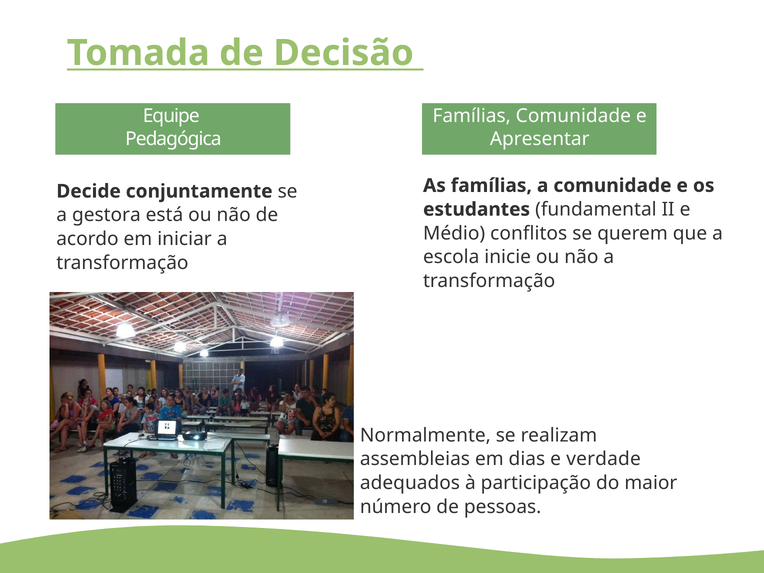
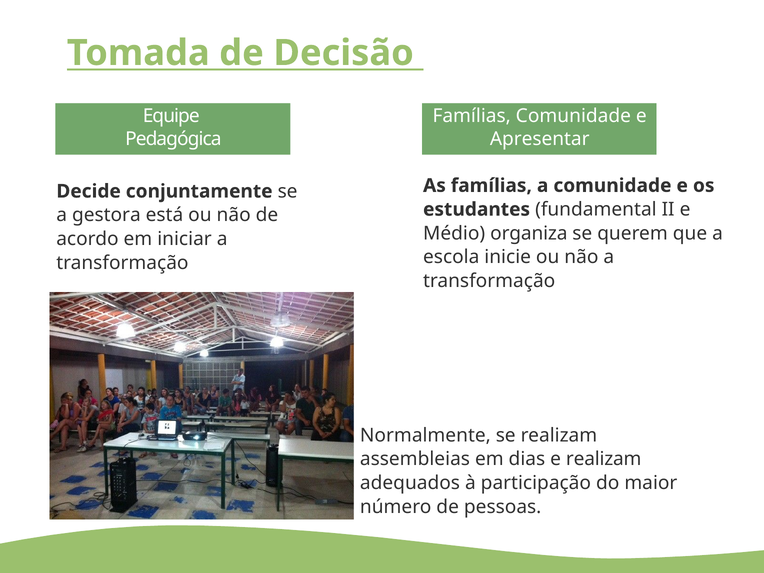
conflitos: conflitos -> organiza (529, 233)
e verdade: verdade -> realizam (604, 459)
